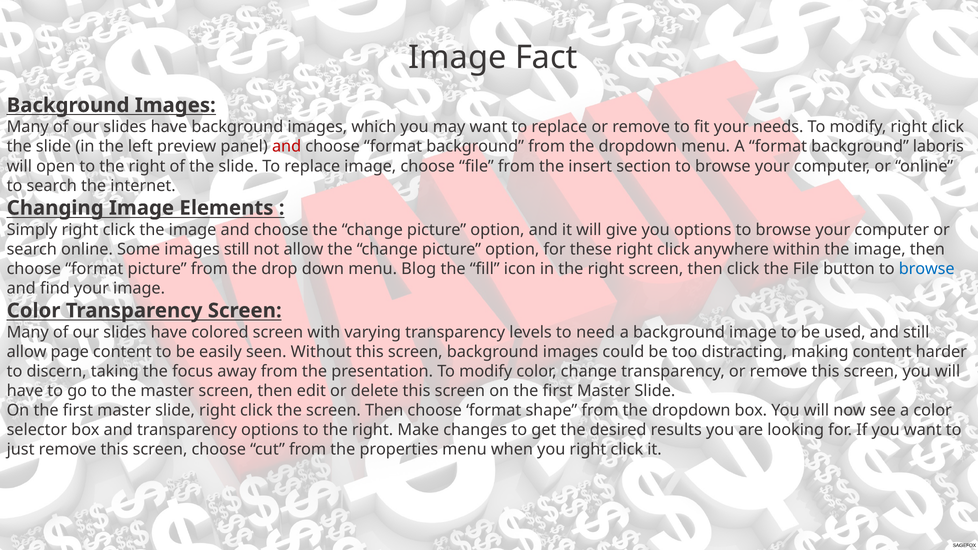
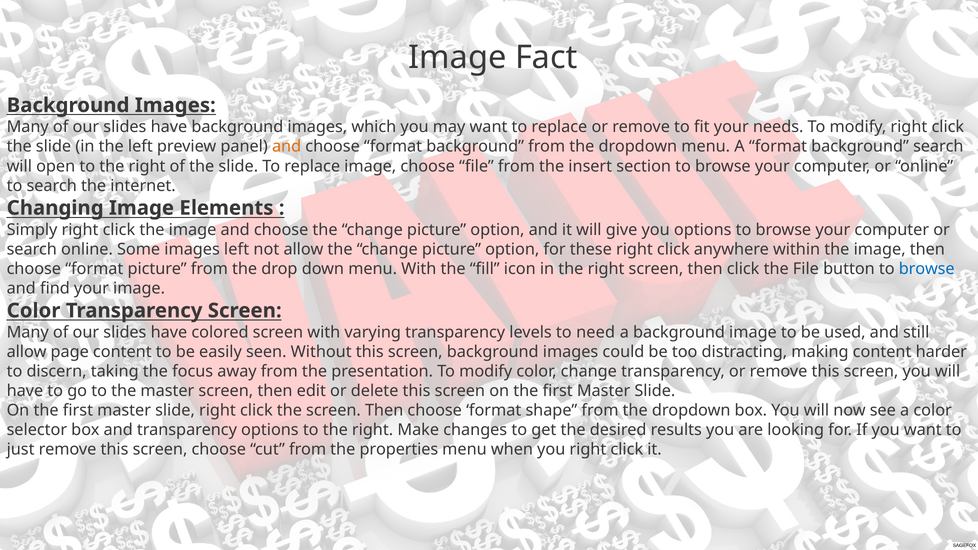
and colour: red -> orange (287, 147)
background laboris: laboris -> search (938, 147)
images still: still -> left (237, 249)
menu Blog: Blog -> With (419, 269)
